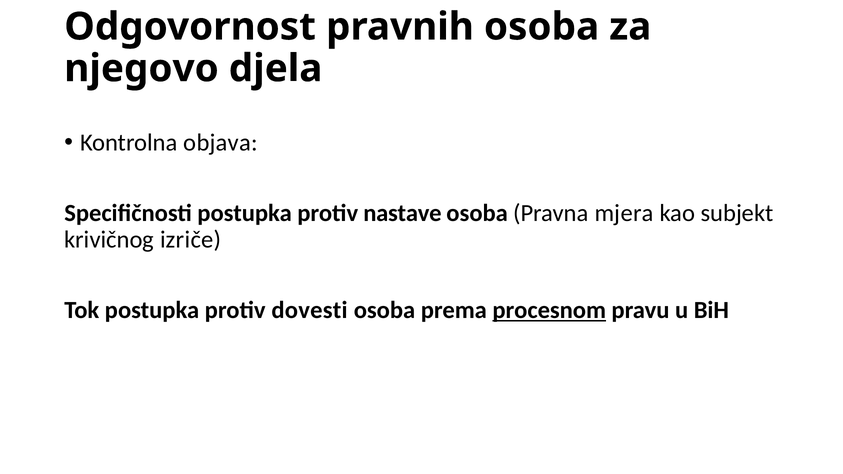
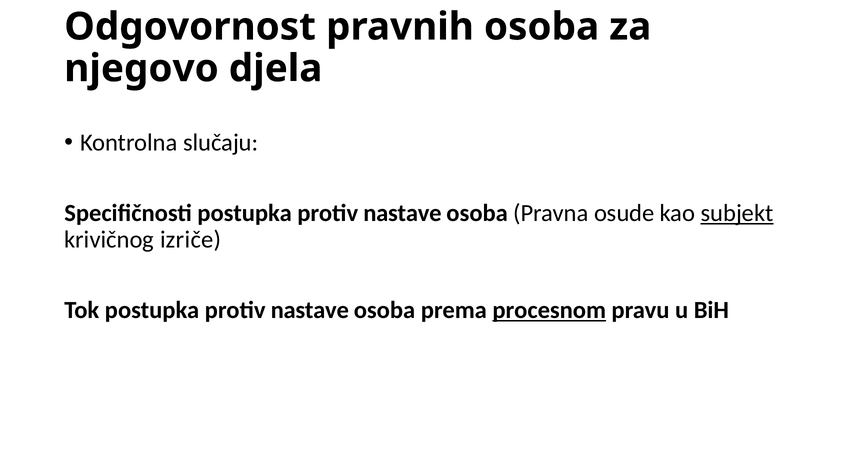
objava: objava -> slučaju (221, 143)
mjera: mjera -> osude (624, 213)
subjekt underline: none -> present (737, 213)
Tok postupka protiv dovesti: dovesti -> nastave (310, 310)
